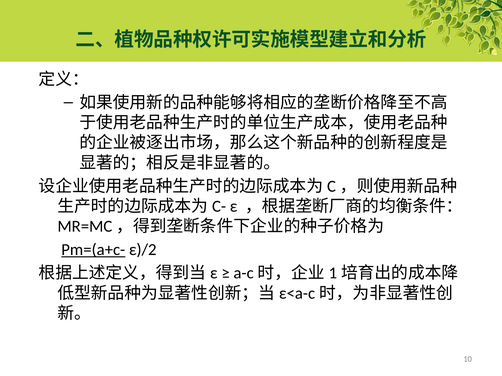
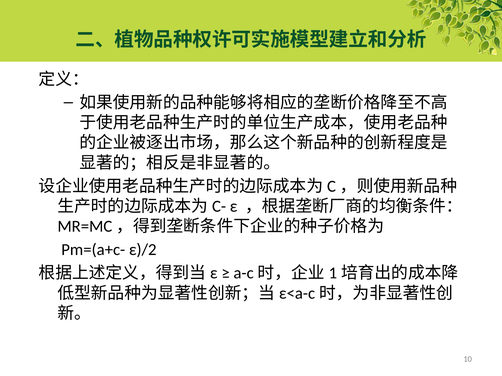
Pm=(a+c- underline: present -> none (93, 250)
